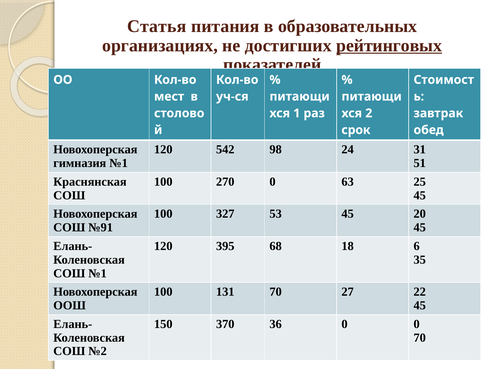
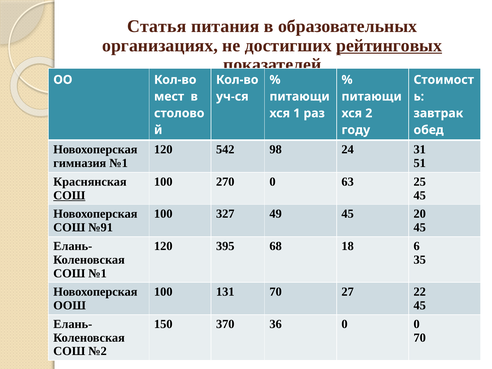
срок: срок -> году (356, 130)
СОШ underline: none -> present (69, 195)
53: 53 -> 49 (276, 214)
